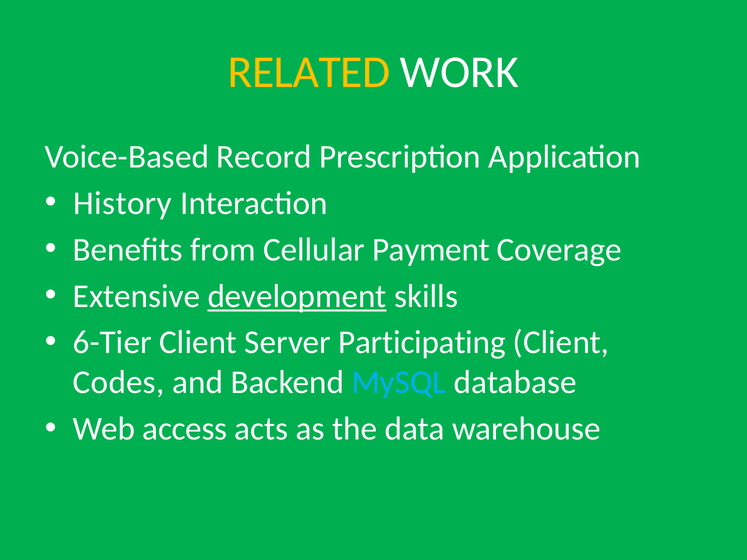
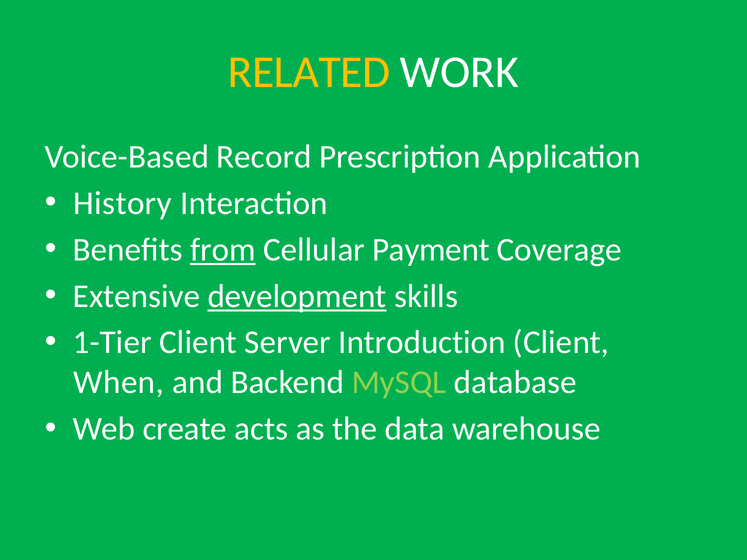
from underline: none -> present (223, 250)
6-Tier: 6-Tier -> 1-Tier (112, 343)
Participating: Participating -> Introduction (422, 343)
Codes: Codes -> When (119, 383)
MySQL colour: light blue -> light green (399, 383)
access: access -> create (185, 429)
